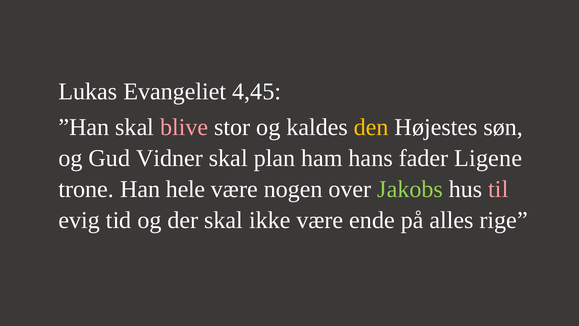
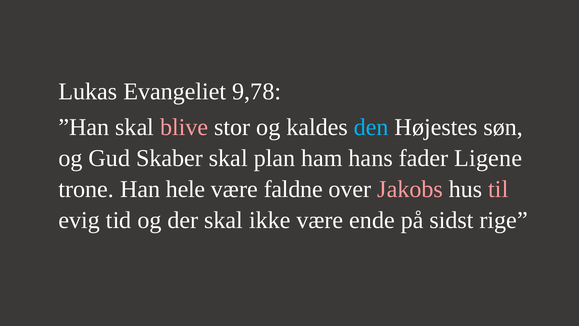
4,45: 4,45 -> 9,78 (257, 91)
den colour: yellow -> light blue (371, 127)
Vidner: Vidner -> Skaber (170, 158)
nogen: nogen -> faldne (293, 189)
Jakobs colour: light green -> pink (410, 189)
alles: alles -> sidst (452, 220)
